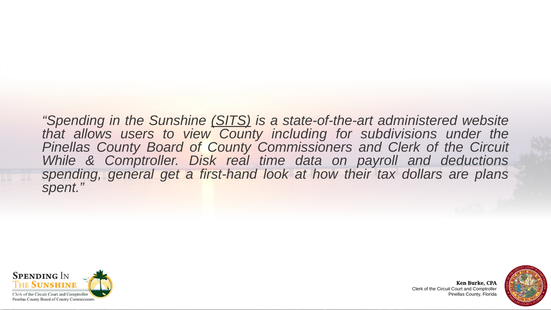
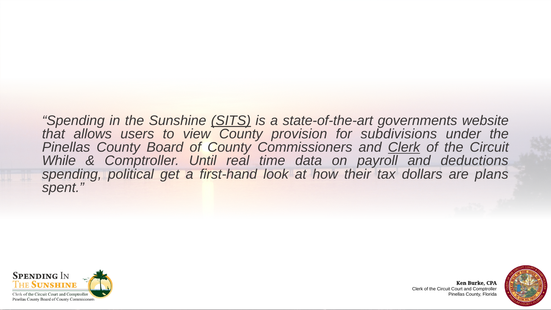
administered: administered -> governments (417, 121)
including: including -> provision (299, 134)
Clerk underline: none -> present (404, 147)
Disk: Disk -> Until (203, 161)
general: general -> political (131, 174)
